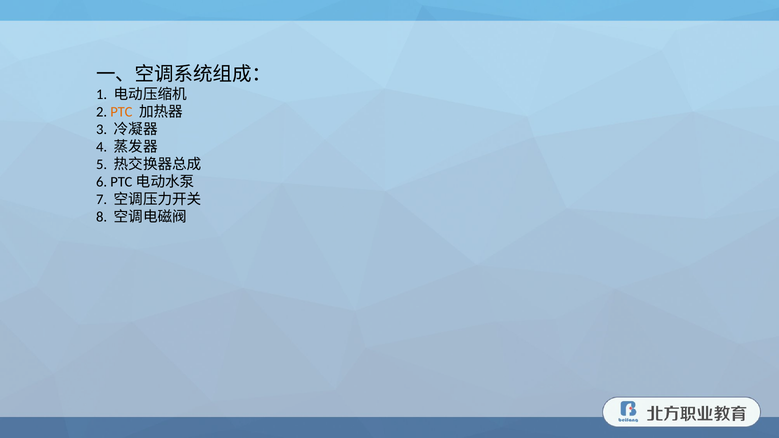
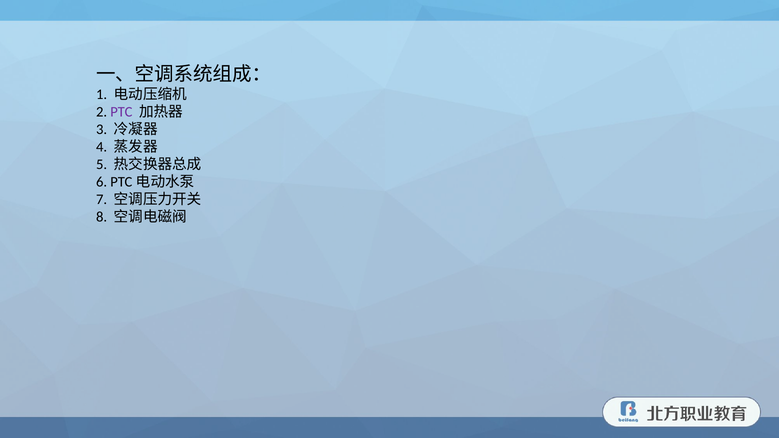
PTC colour: orange -> purple (121, 112)
